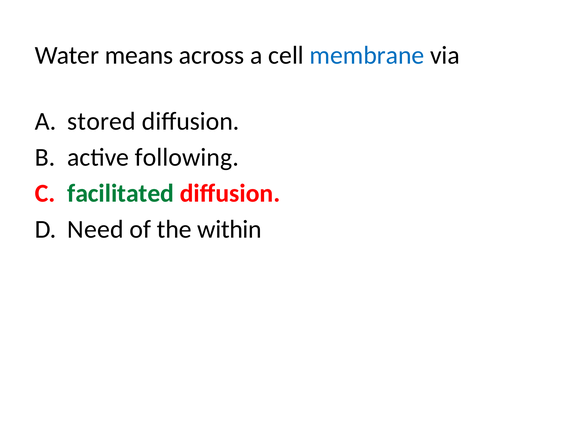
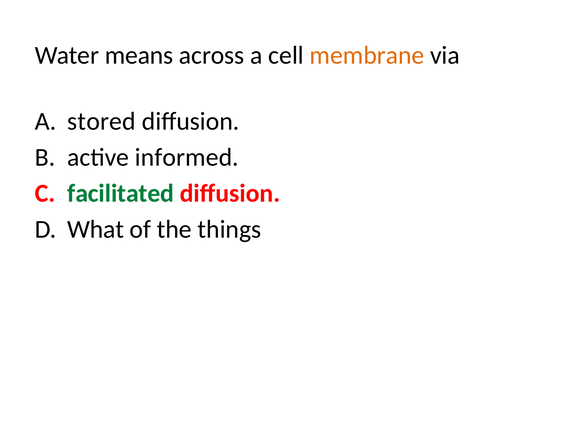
membrane colour: blue -> orange (367, 55)
following: following -> informed (187, 158)
Need: Need -> What (96, 230)
within: within -> things (229, 230)
